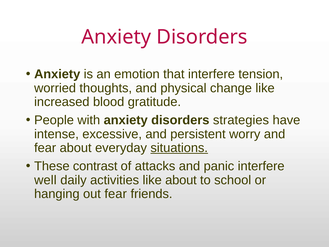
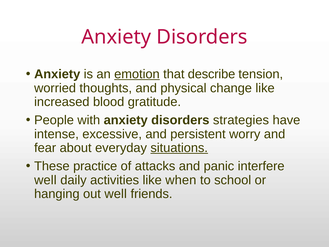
emotion underline: none -> present (137, 74)
that interfere: interfere -> describe (212, 74)
contrast: contrast -> practice (95, 166)
like about: about -> when (181, 180)
out fear: fear -> well (116, 194)
